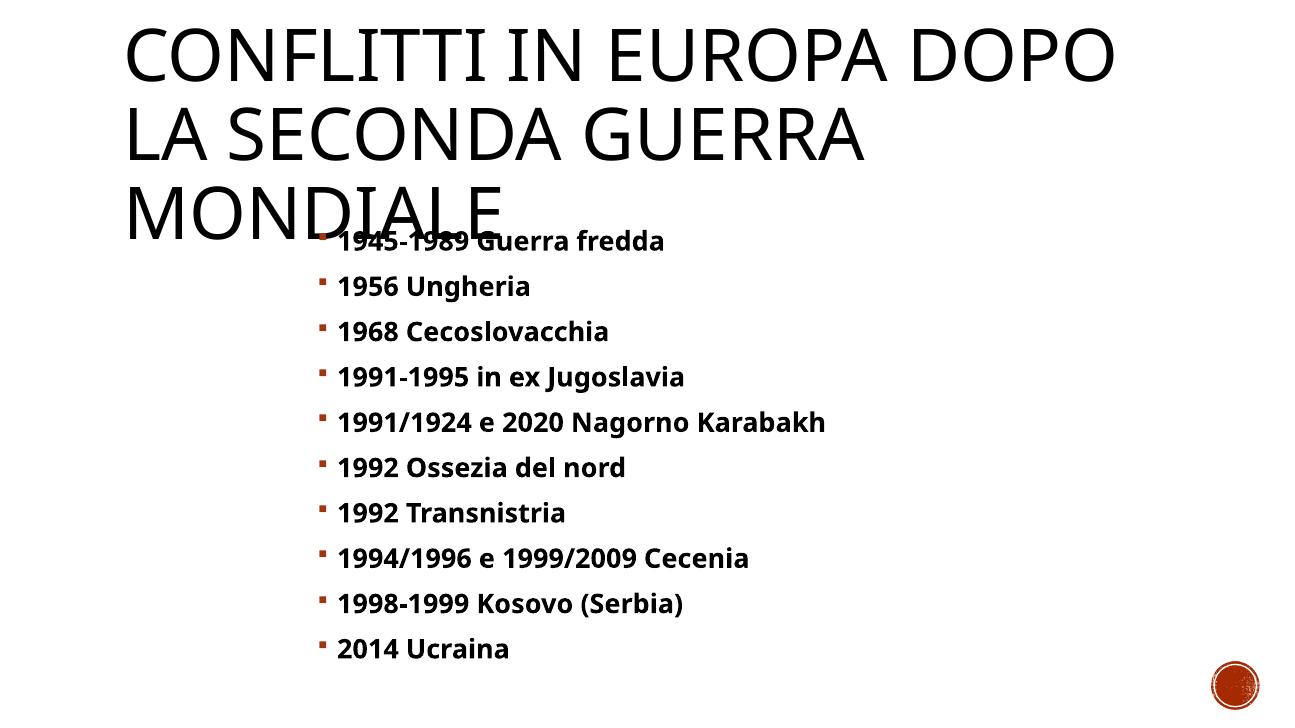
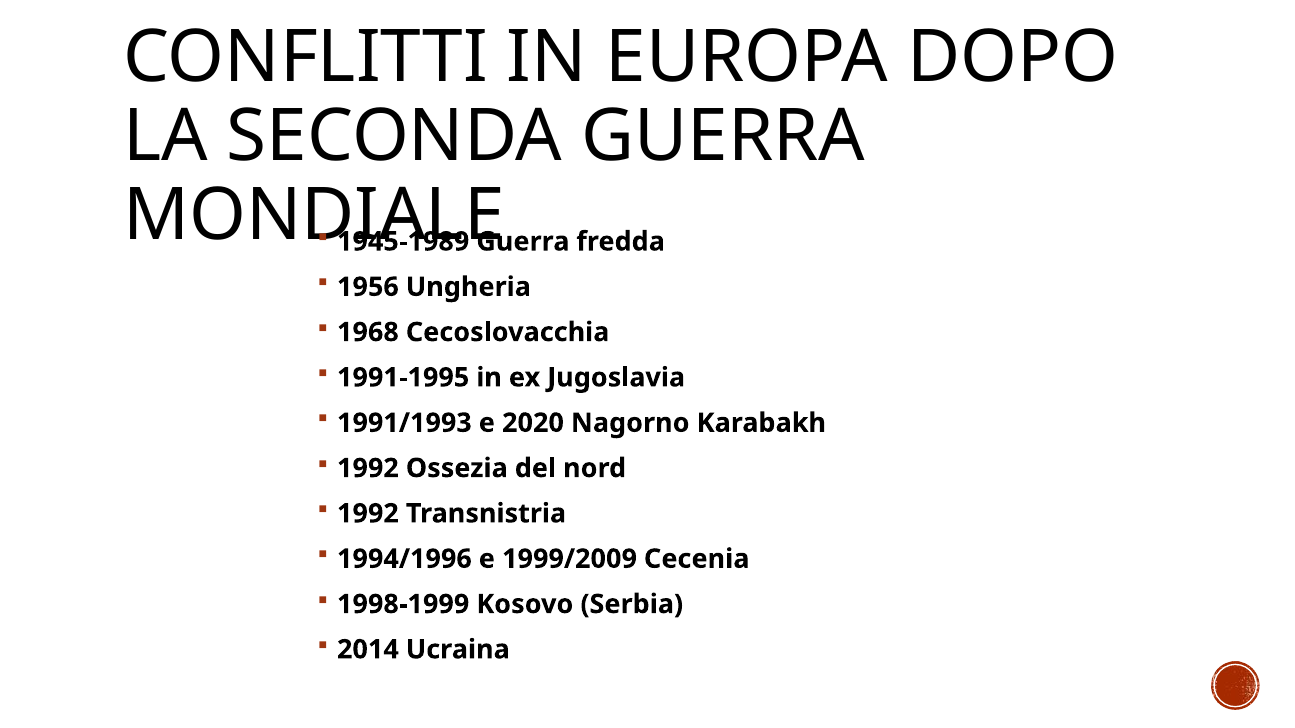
1991/1924: 1991/1924 -> 1991/1993 (404, 423)
